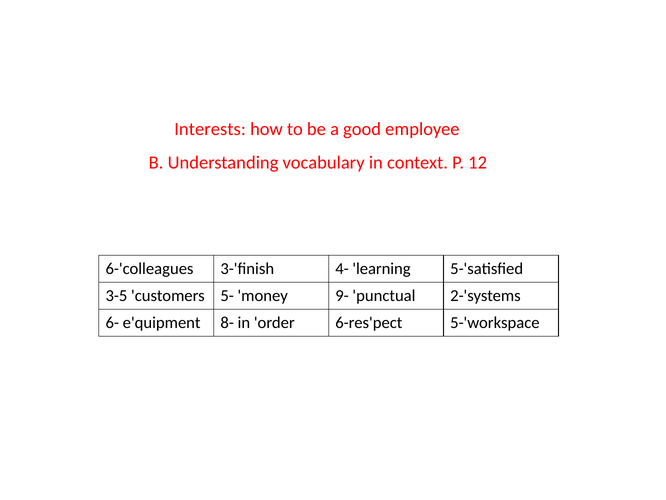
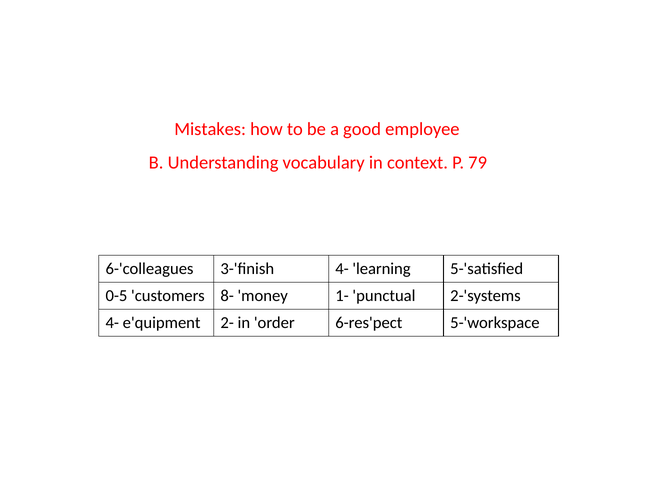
Interests: Interests -> Mistakes (210, 129)
12: 12 -> 79 (478, 162)
3-5: 3-5 -> 0-5 (116, 296)
5-: 5- -> 8- (227, 296)
9-: 9- -> 1- (342, 296)
6-: 6- -> 4- (112, 323)
8-: 8- -> 2- (227, 323)
